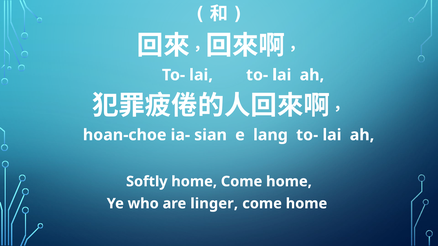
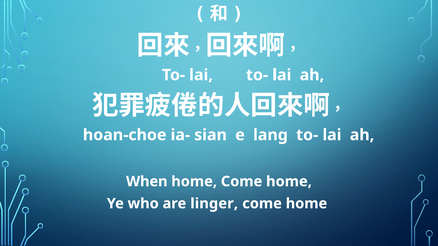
Softly: Softly -> When (147, 182)
